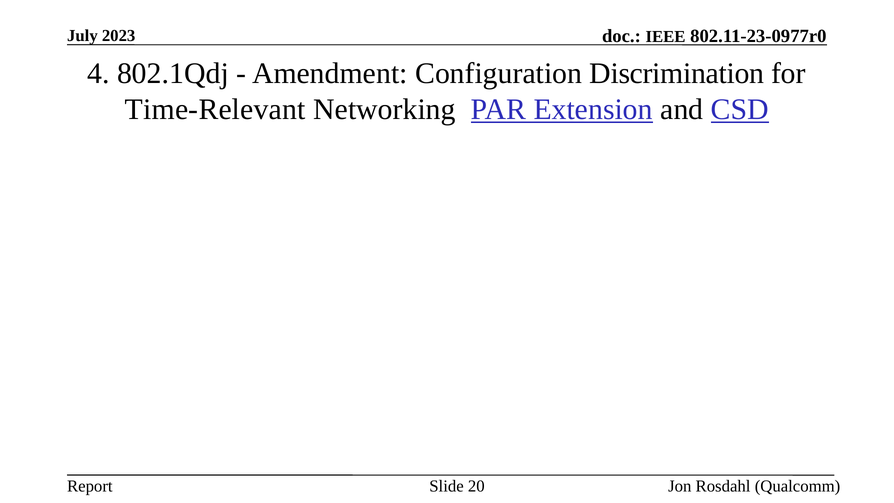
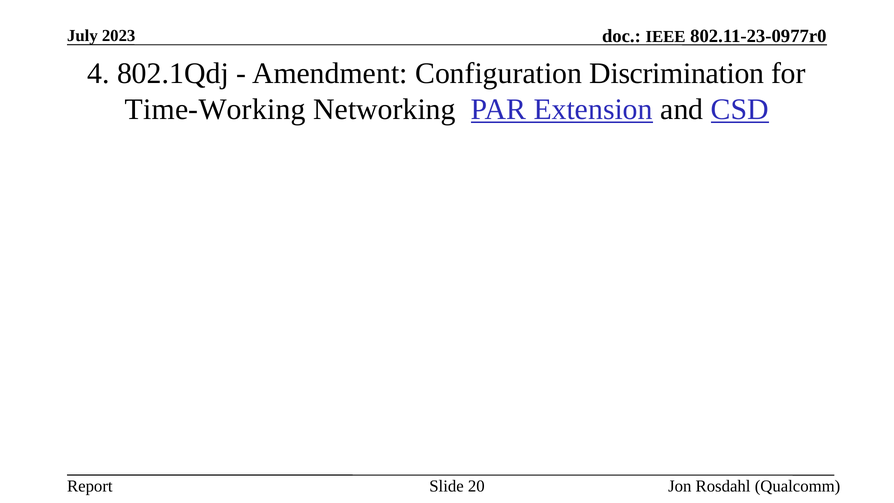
Time-Relevant: Time-Relevant -> Time-Working (215, 109)
